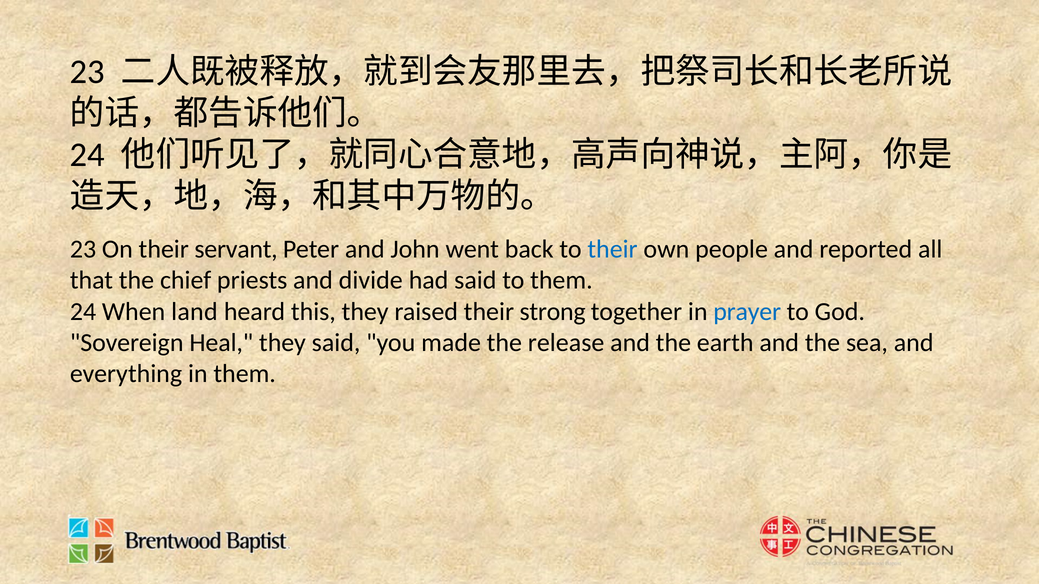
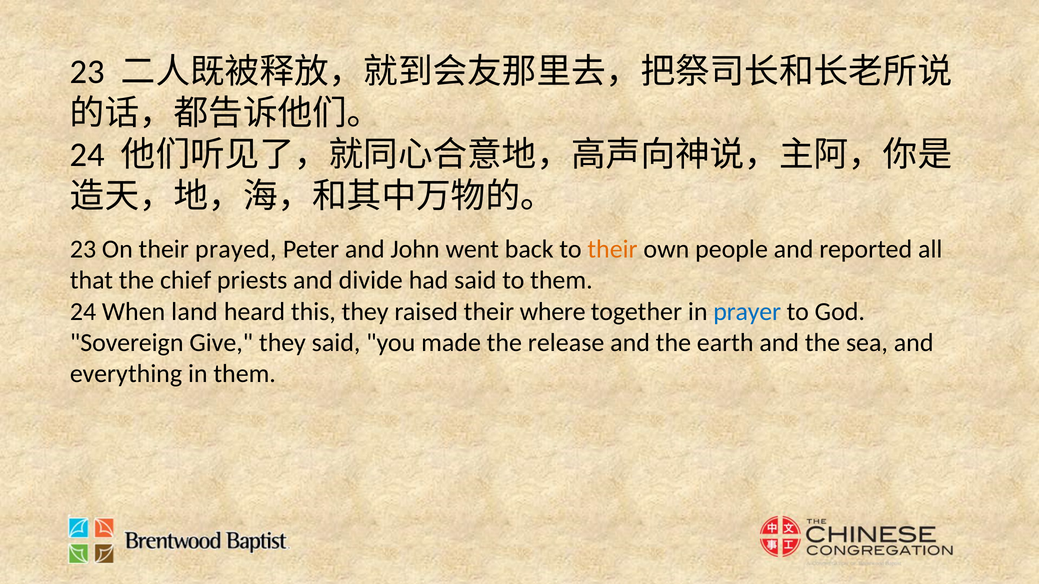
servant: servant -> prayed (236, 249)
their colour: blue -> orange (613, 249)
strong: strong -> where (553, 312)
Heal: Heal -> Give (221, 343)
